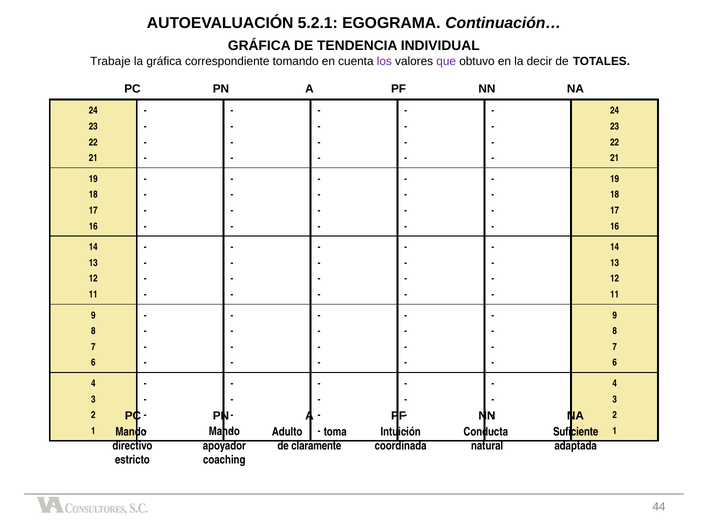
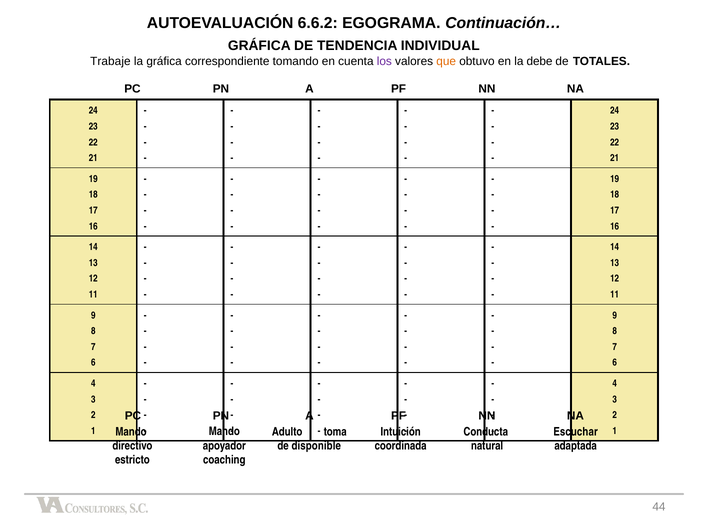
5.2.1: 5.2.1 -> 6.6.2 (318, 23)
que colour: purple -> orange (446, 61)
decir: decir -> debe (540, 61)
Suficiente: Suficiente -> Escuchar (576, 432)
claramente: claramente -> disponible (316, 446)
